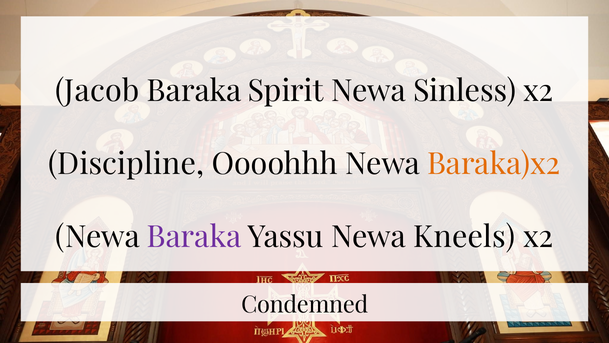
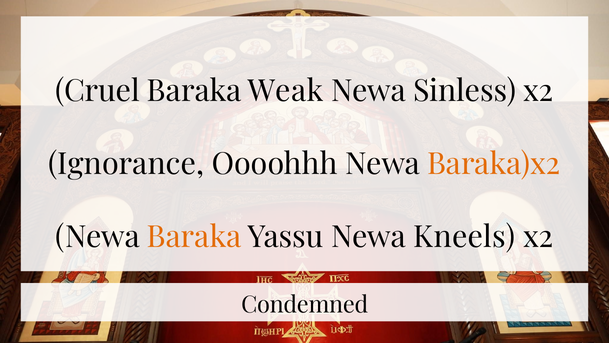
Jacob: Jacob -> Cruel (98, 91)
Spirit: Spirit -> Weak (285, 91)
Discipline: Discipline -> Ignorance (126, 164)
Baraka colour: purple -> orange (194, 237)
